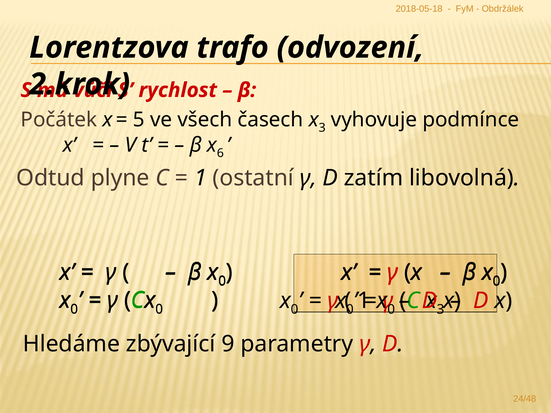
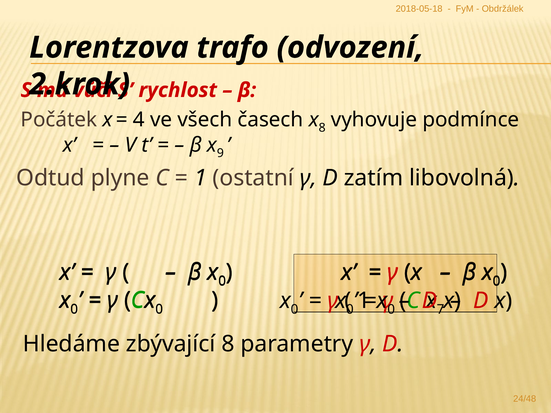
5: 5 -> 4 (139, 120)
časech x 3: 3 -> 8 (322, 128)
6: 6 -> 9 (220, 153)
3: 3 -> 7 (441, 310)
zbývající 9: 9 -> 8 (228, 344)
